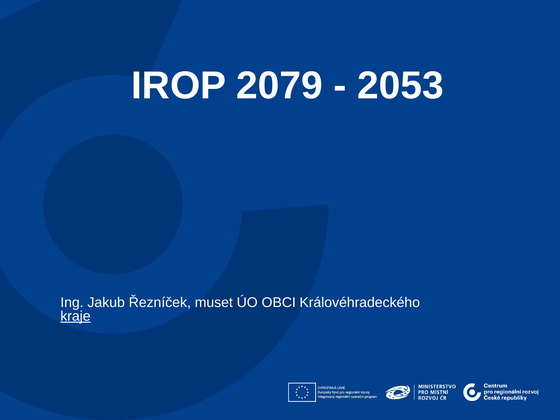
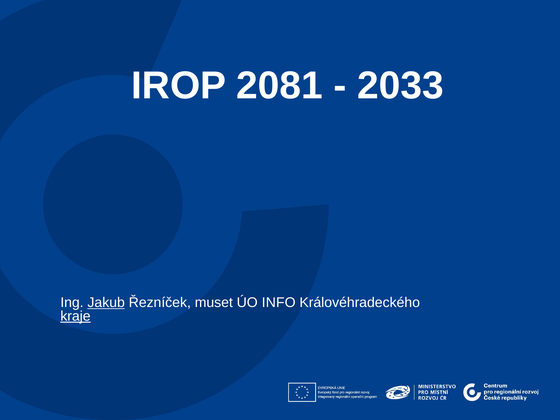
2079: 2079 -> 2081 (279, 86)
2053: 2053 -> 2033 (400, 86)
Jakub underline: none -> present (106, 303)
OBCI: OBCI -> INFO (279, 303)
